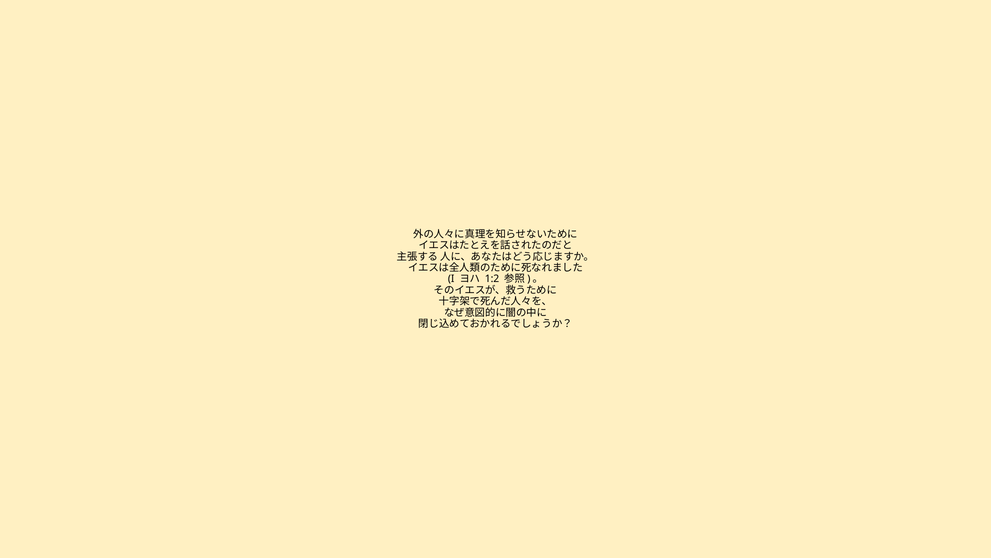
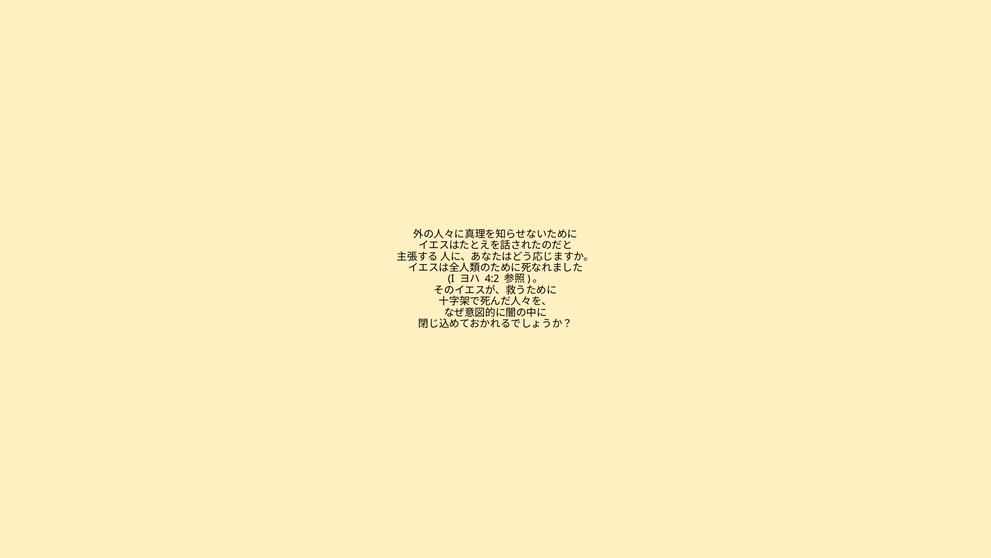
1:2: 1:2 -> 4:2 (492, 279)
